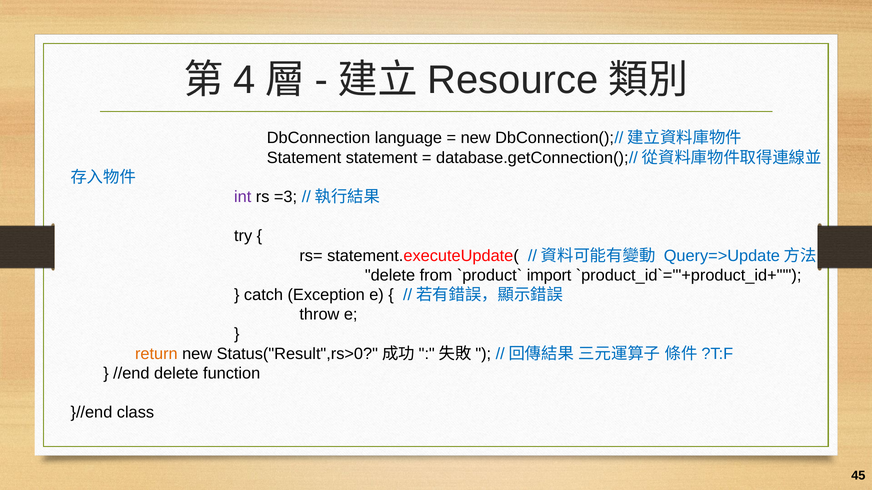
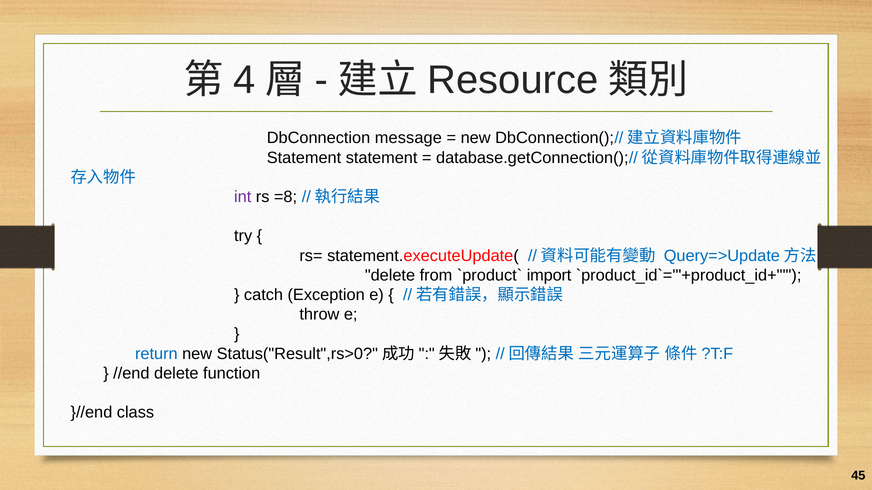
language: language -> message (408, 138)
=3: =3 -> =8 (285, 197)
return colour: orange -> blue (156, 354)
